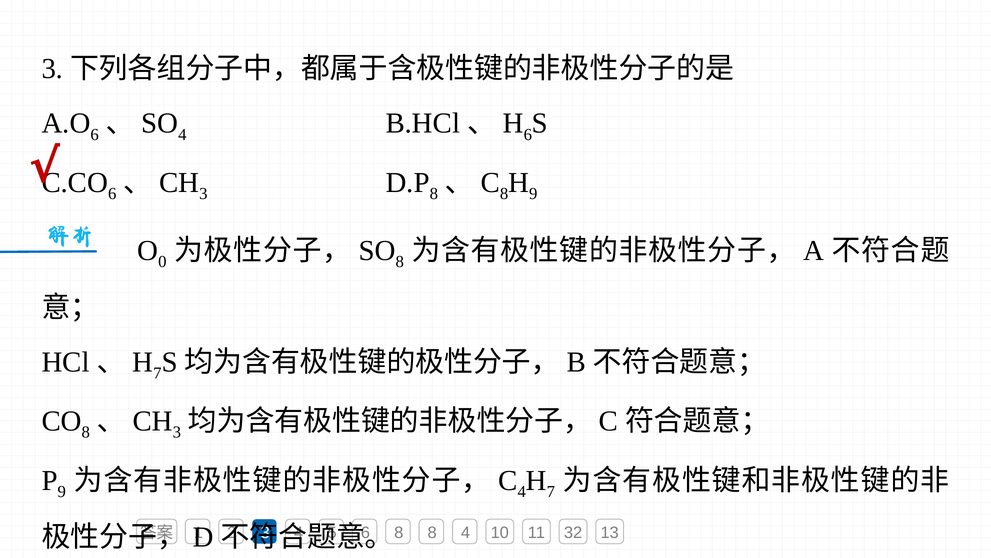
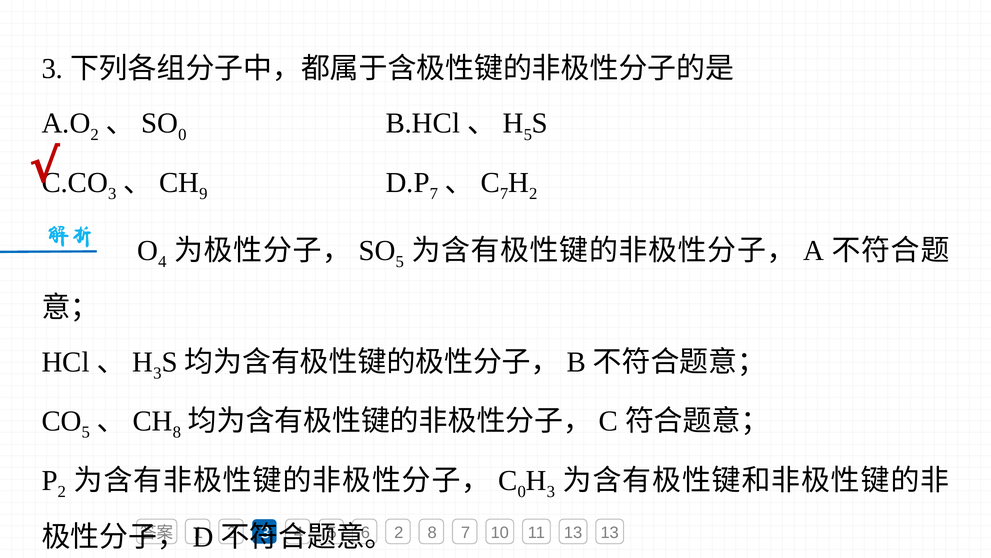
6: 6 -> 2 (95, 134)
4: 4 -> 0 (182, 134)
6: 6 -> 5 (528, 134)
6: 6 -> 3 (112, 194)
3: 3 -> 9 (203, 194)
8: 8 -> 7 (434, 194)
8: 8 -> 7 (504, 194)
9: 9 -> 2 (533, 194)
0: 0 -> 4 (162, 262)
8: 8 -> 5 (400, 262)
7: 7 -> 3 (157, 373)
8: 8 -> 5 (86, 432)
3: 3 -> 8 (177, 432)
9: 9 -> 2 (62, 491)
4: 4 -> 0 (522, 491)
7: 7 -> 3 (551, 491)
8: 8 -> 2 (399, 532)
8 4: 4 -> 7 (466, 532)
11 32: 32 -> 13 (573, 532)
